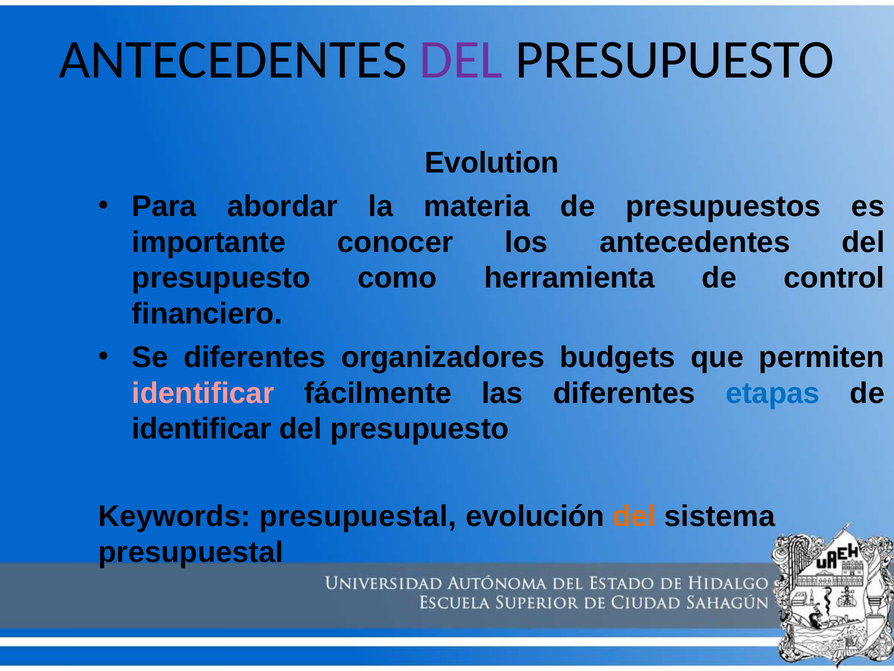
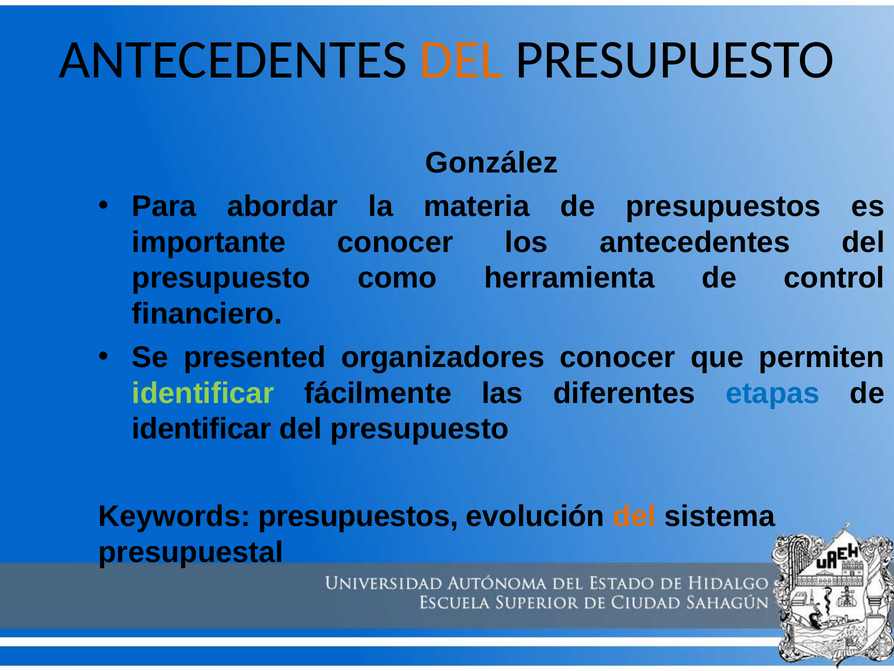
DEL colour: purple -> orange (461, 60)
Evolution: Evolution -> González (492, 163)
Se diferentes: diferentes -> presented (255, 357)
organizadores budgets: budgets -> conocer (618, 357)
identificar colour: pink -> light green (203, 393)
Keywords presupuestal: presupuestal -> presupuestos (358, 516)
